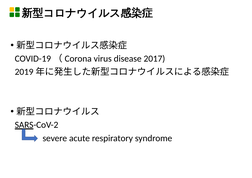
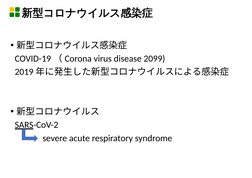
2017: 2017 -> 2099 (154, 59)
